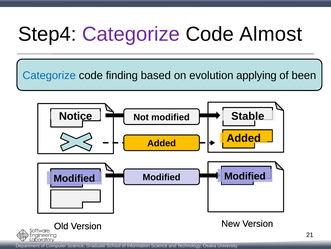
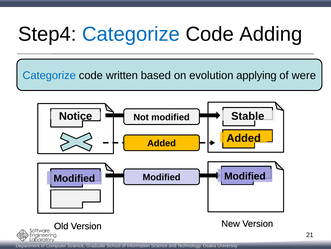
Categorize colour: purple -> blue (131, 34)
Almost: Almost -> Adding (271, 34)
finding: finding -> written (122, 75)
been: been -> were (304, 75)
